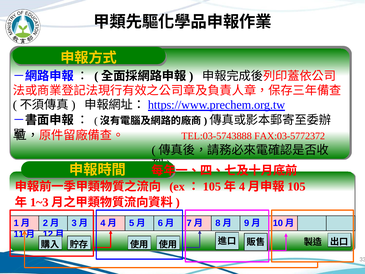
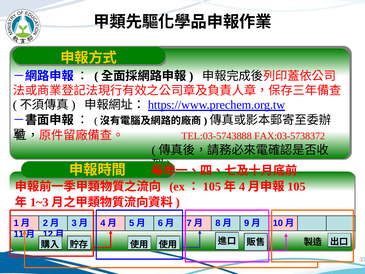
FAX:03-5772372: FAX:03-5772372 -> FAX:03-5738372 (290, 136)
